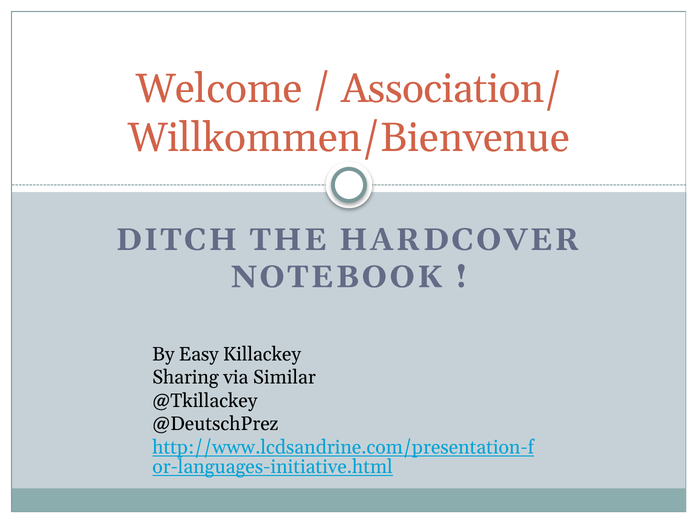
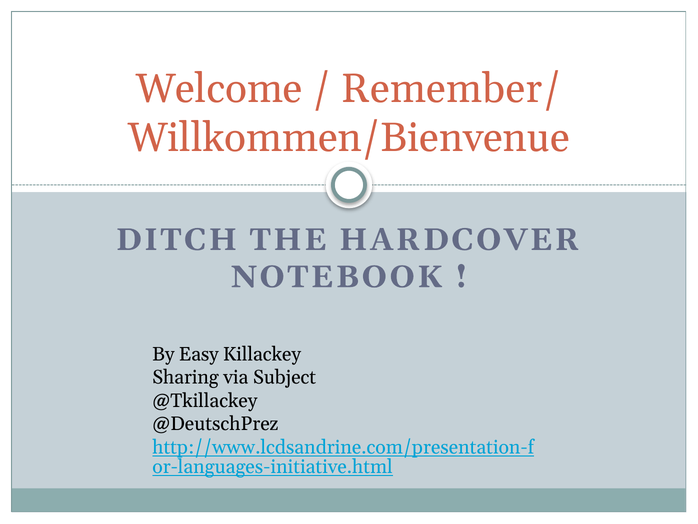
Association/: Association/ -> Remember/ (452, 89)
Similar: Similar -> Subject (285, 377)
